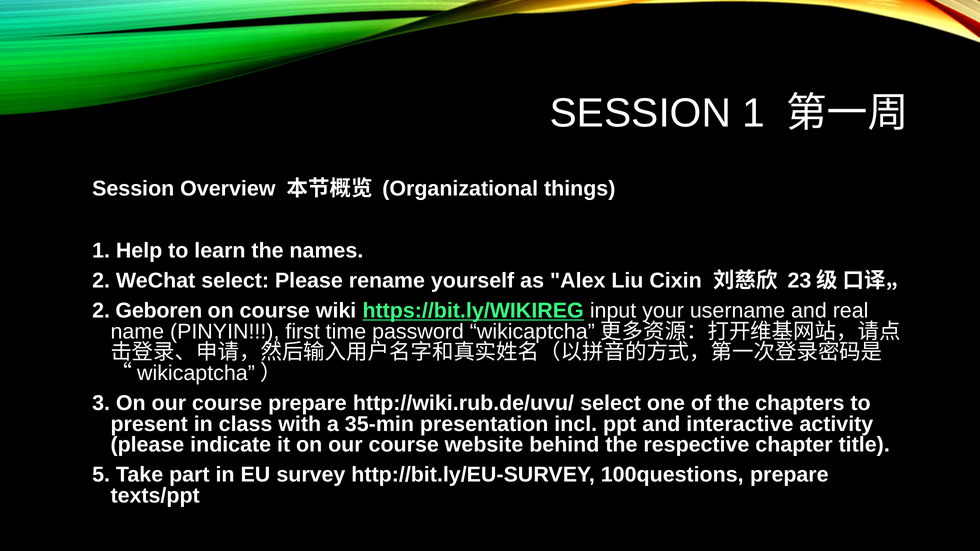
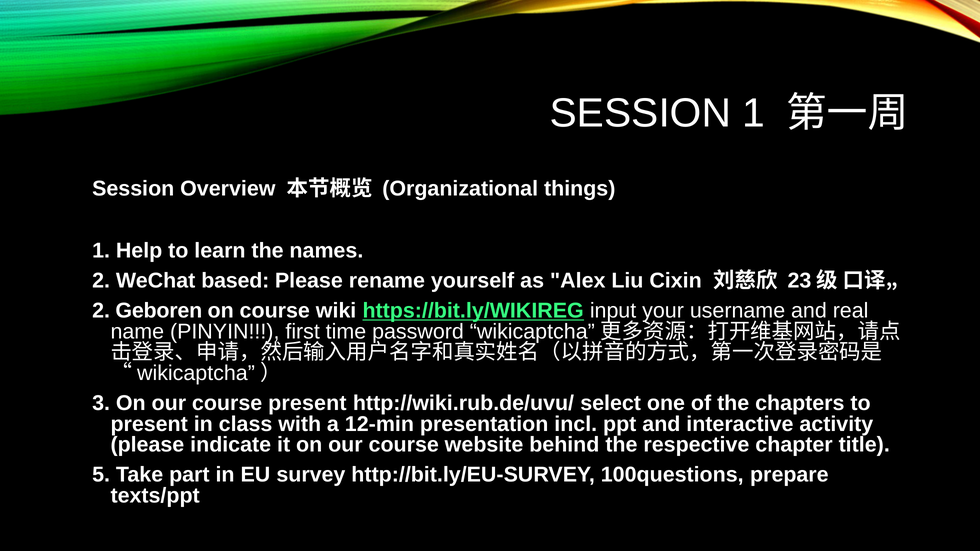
WeChat select: select -> based (235, 281)
course prepare: prepare -> present (307, 403)
35-min: 35-min -> 12-min (379, 424)
